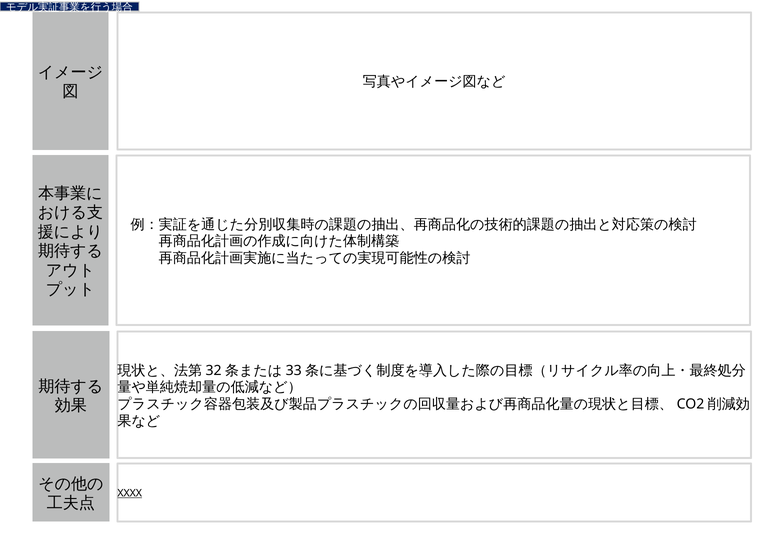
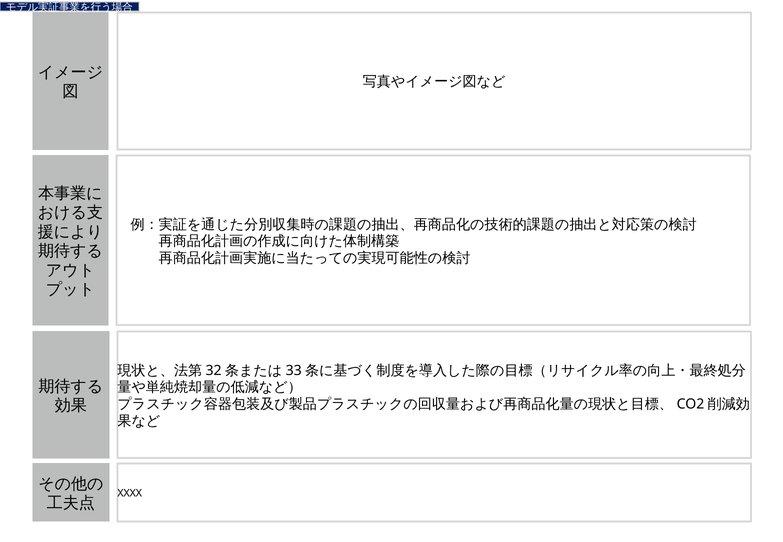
XXXX underline: present -> none (130, 493)
